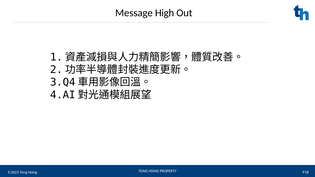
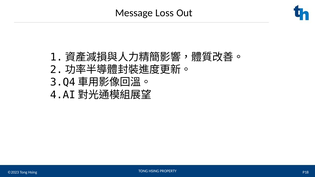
High: High -> Loss (164, 13)
